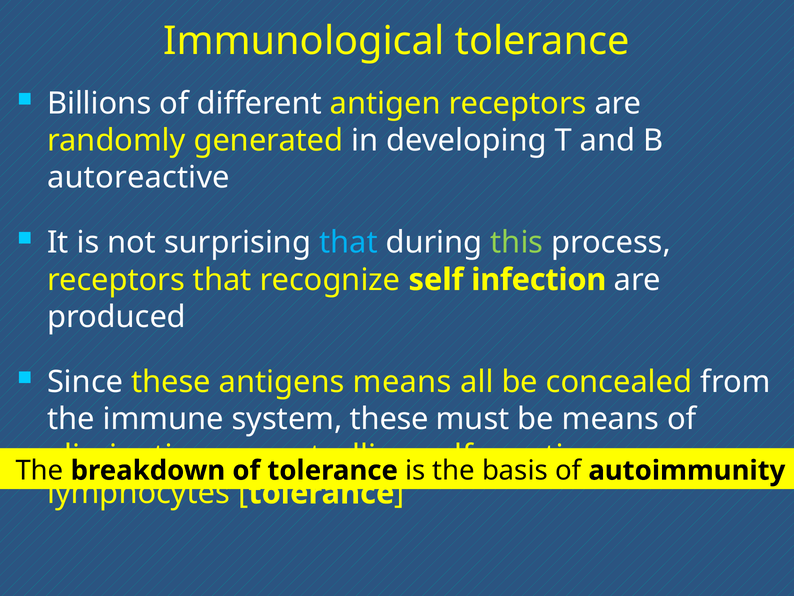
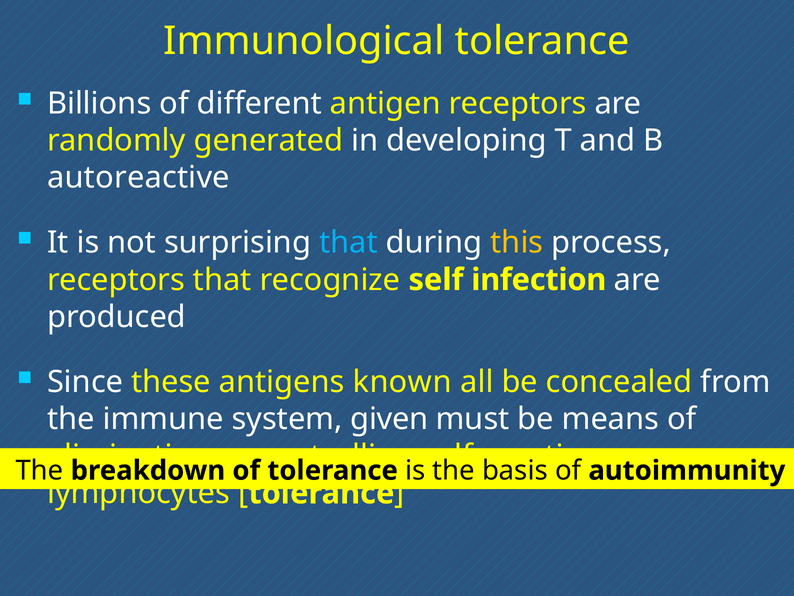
this colour: light green -> yellow (517, 243)
antigens means: means -> known (402, 382)
system these: these -> given (389, 419)
